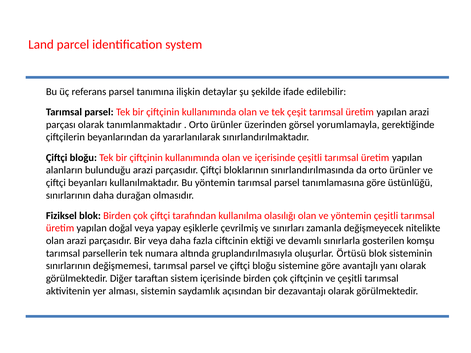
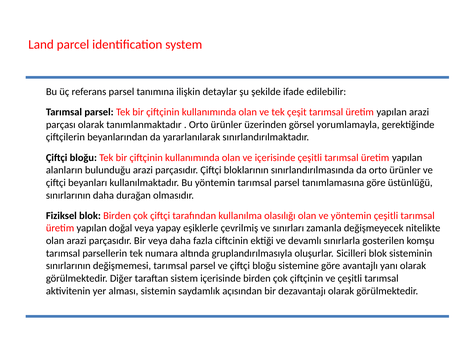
Örtüsü: Örtüsü -> Sicilleri (351, 253)
